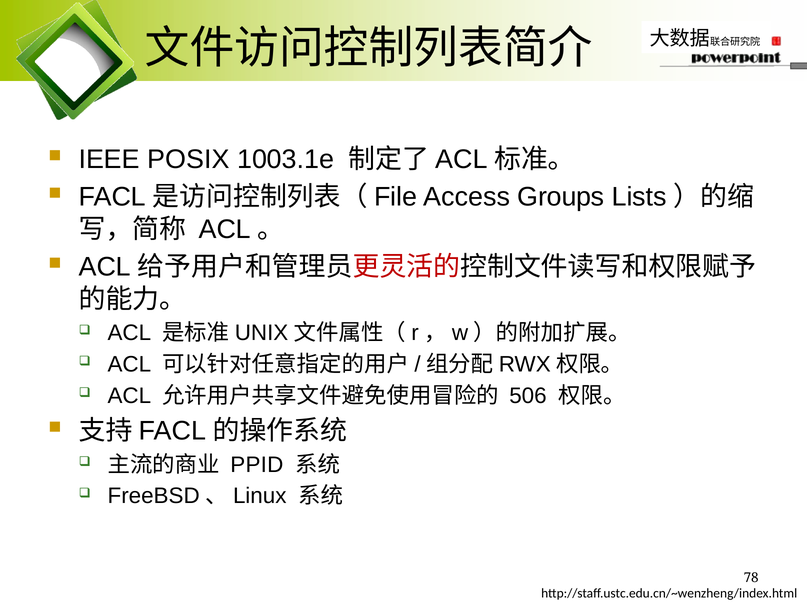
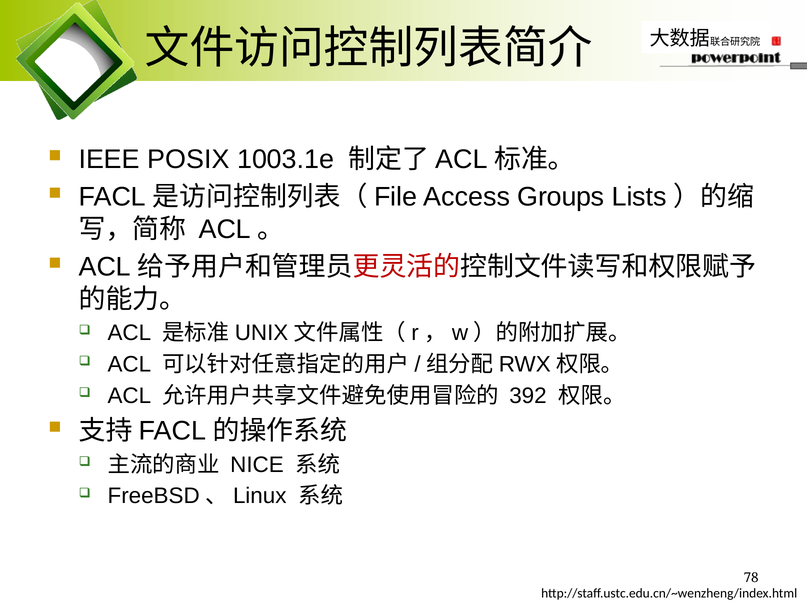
506: 506 -> 392 (528, 396)
PPID: PPID -> NICE (257, 465)
